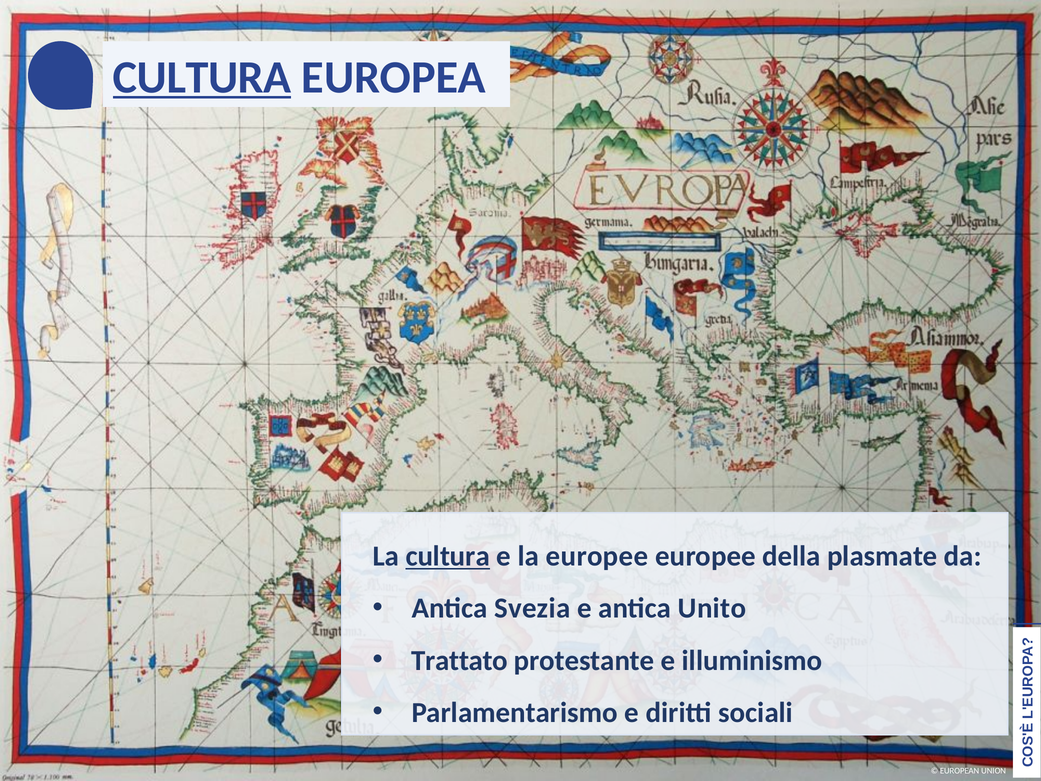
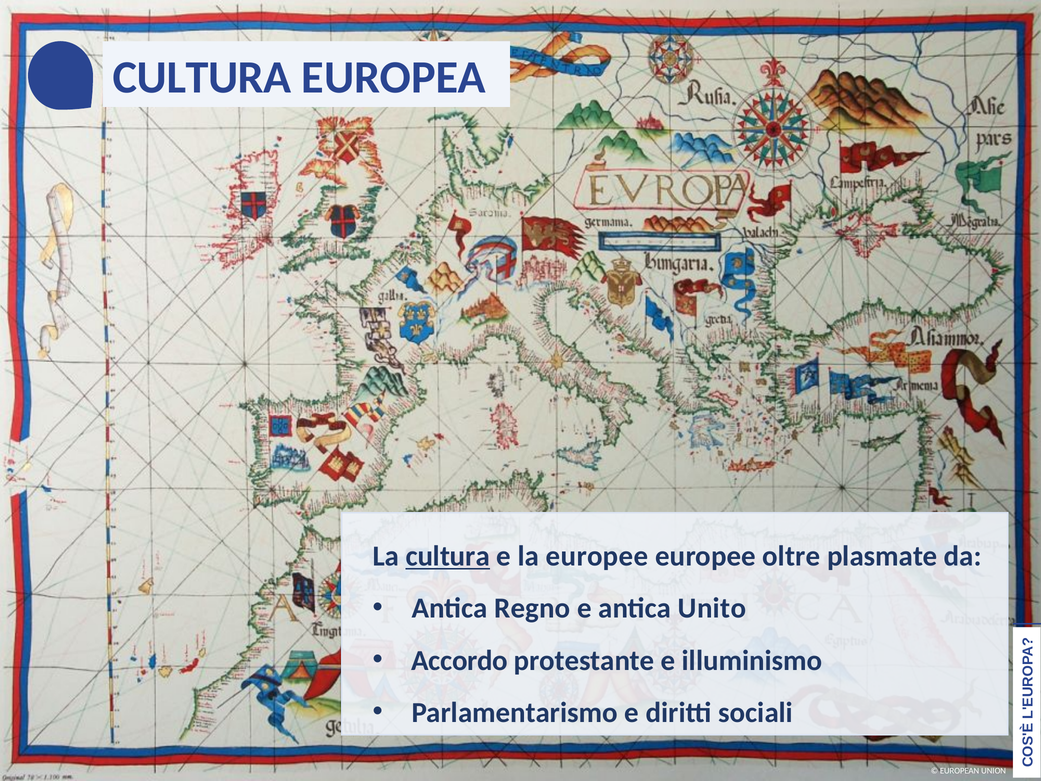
CULTURA underline: present -> none (202, 77)
della: della -> oltre (791, 556)
Svezia: Svezia -> Regno (532, 608)
Trattato: Trattato -> Accordo (460, 660)
